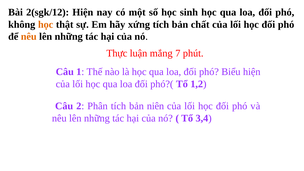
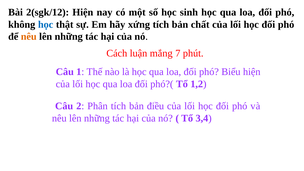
học colour: orange -> blue (46, 24)
Thực: Thực -> Cách (117, 53)
niên: niên -> điều (155, 106)
